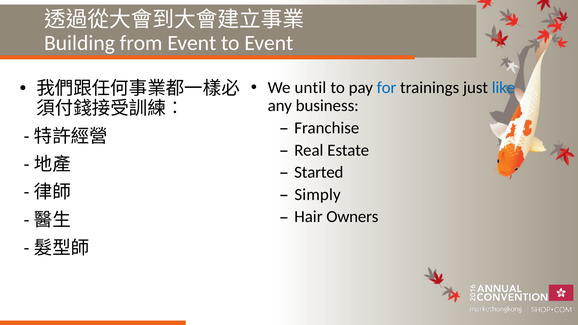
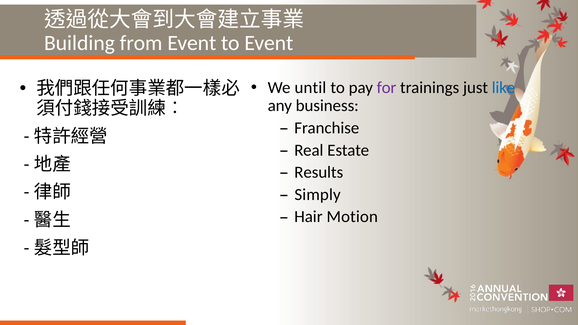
for colour: blue -> purple (387, 88)
Started: Started -> Results (319, 172)
Owners: Owners -> Motion (352, 217)
